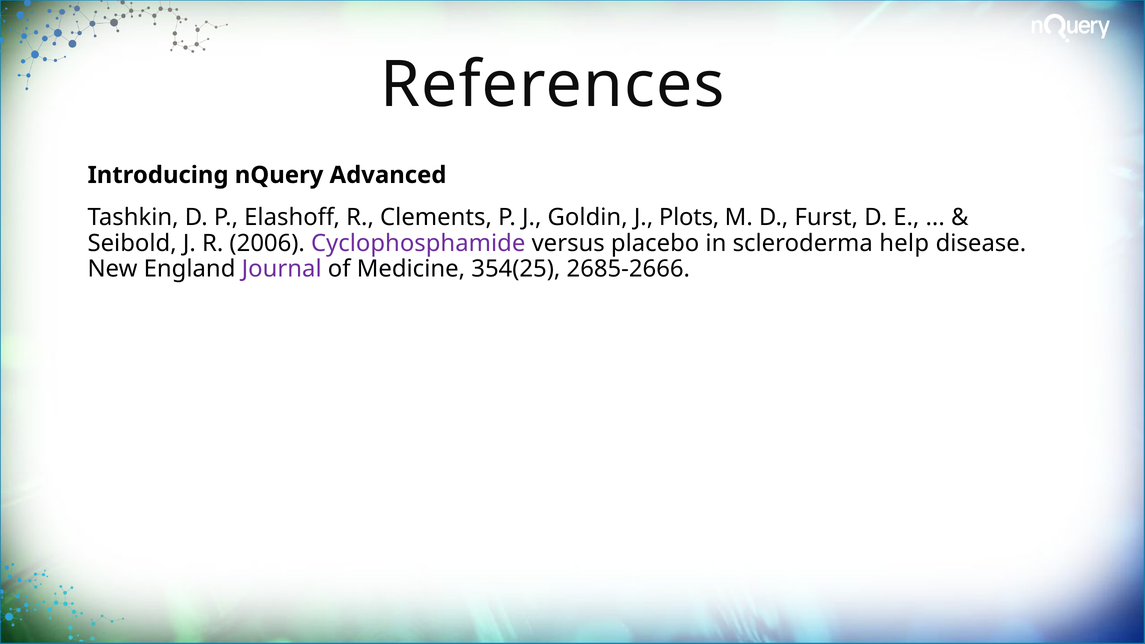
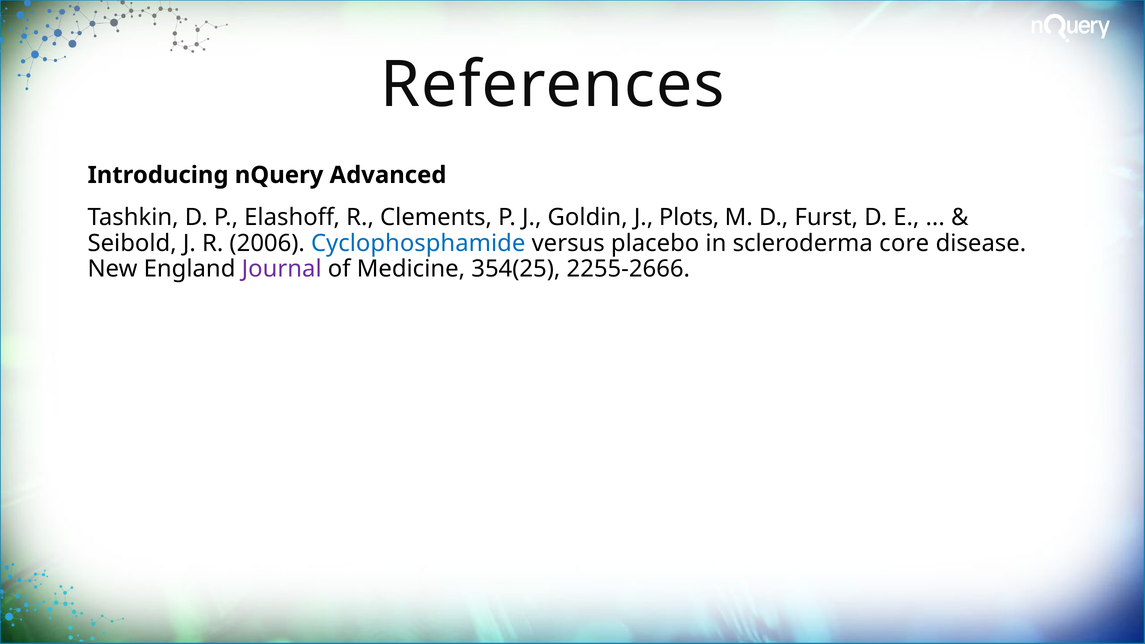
Cyclophosphamide colour: purple -> blue (418, 243)
help: help -> core (904, 243)
2685-2666: 2685-2666 -> 2255-2666 (628, 269)
